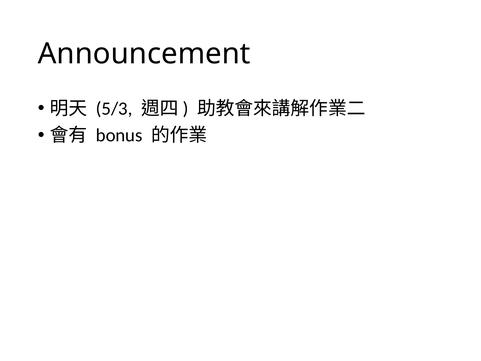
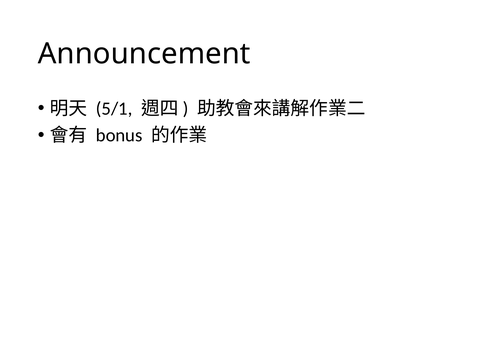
5/3: 5/3 -> 5/1 (114, 108)
